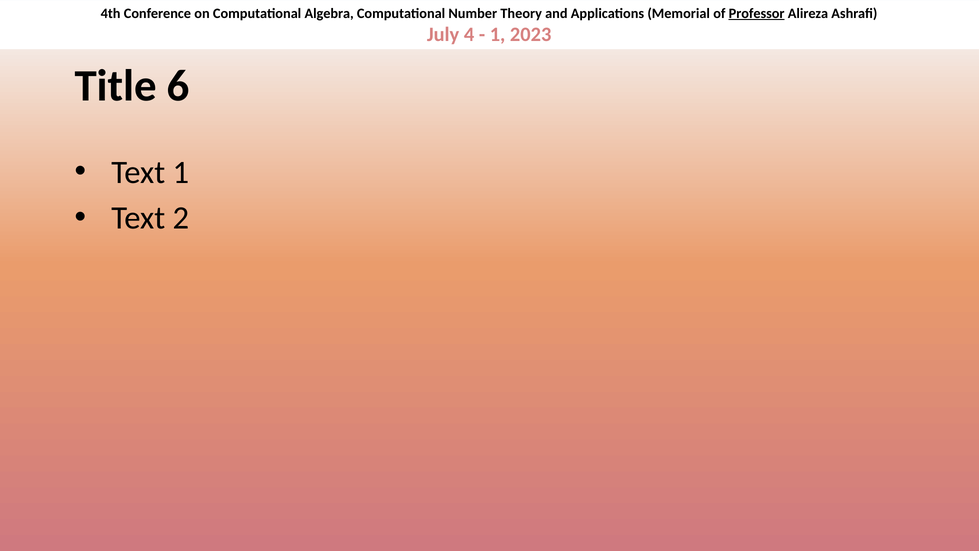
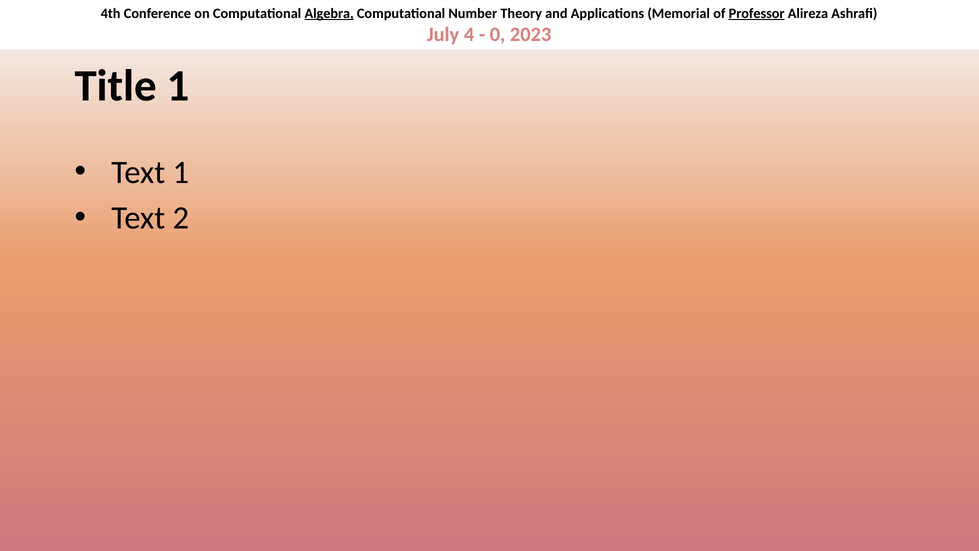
Algebra underline: none -> present (329, 13)
1: 1 -> 0 (498, 35)
Title 6: 6 -> 1 (178, 86)
